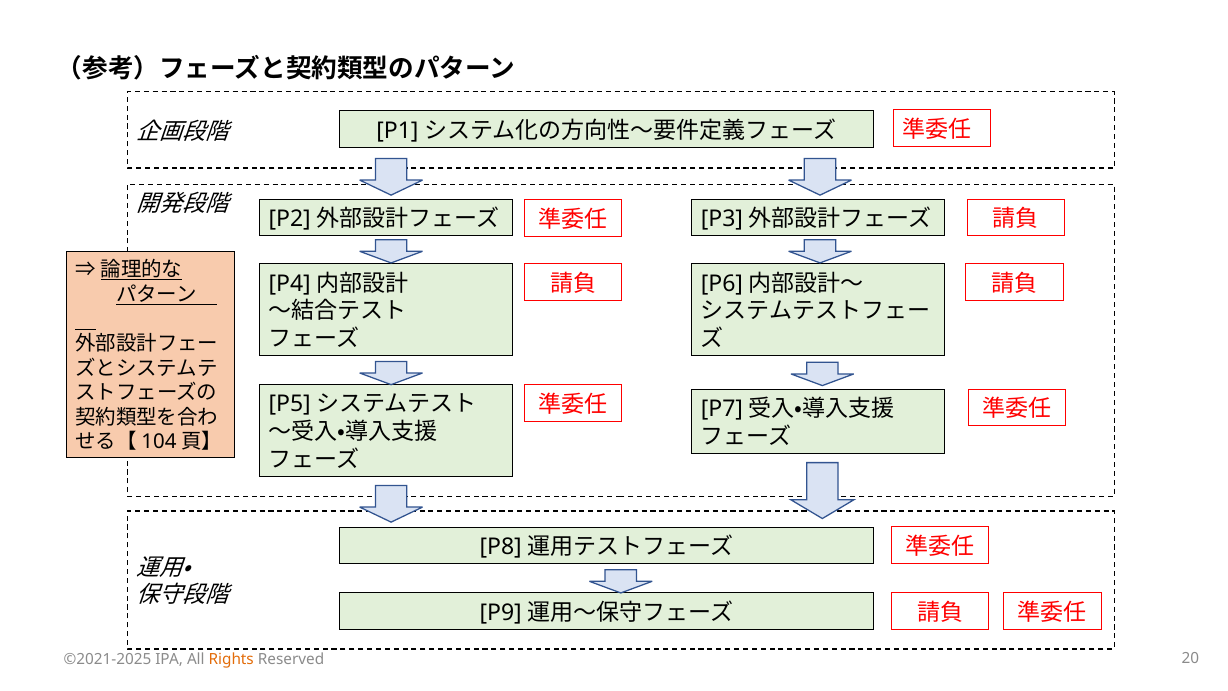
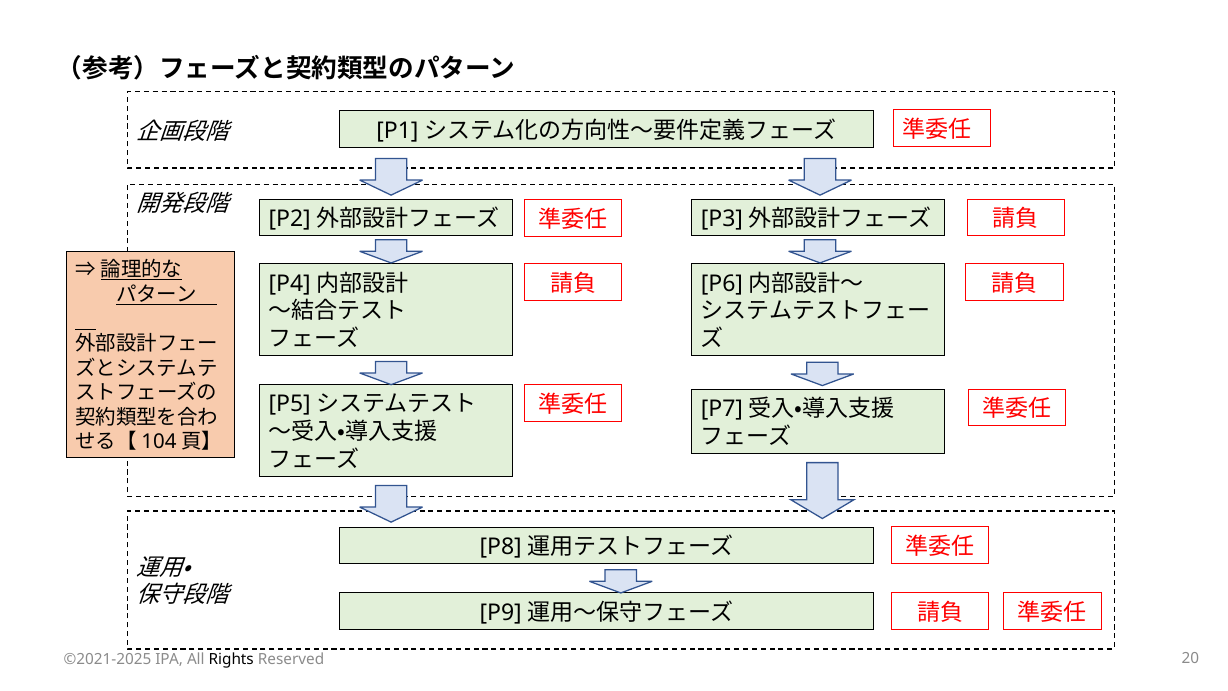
Rights colour: orange -> black (231, 660)
